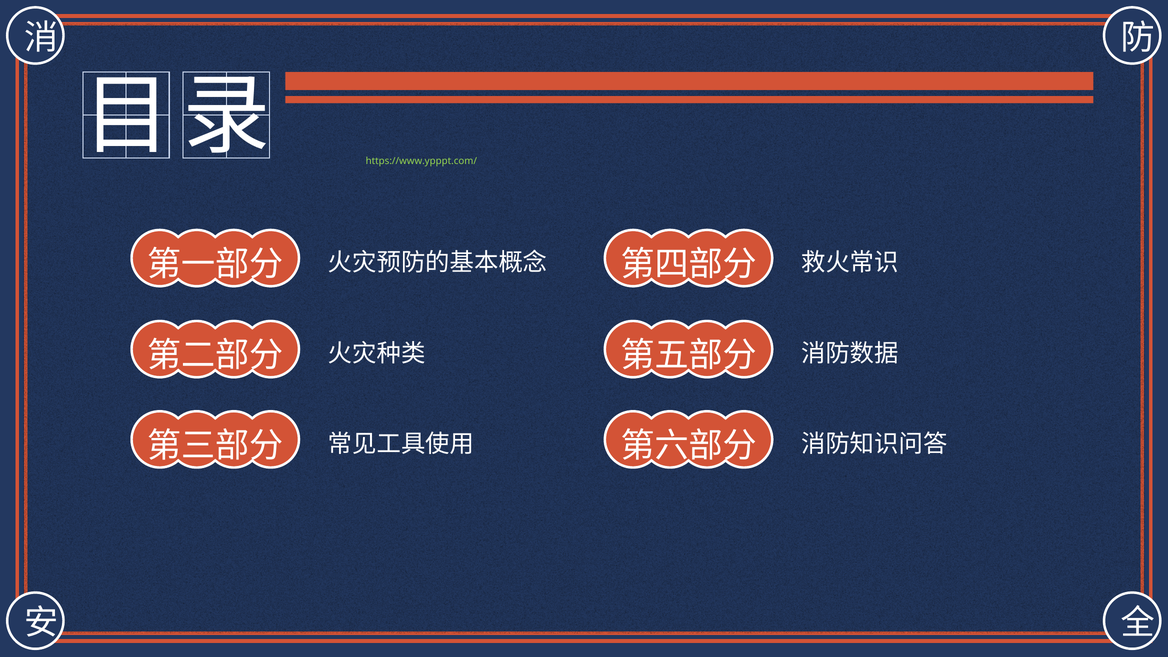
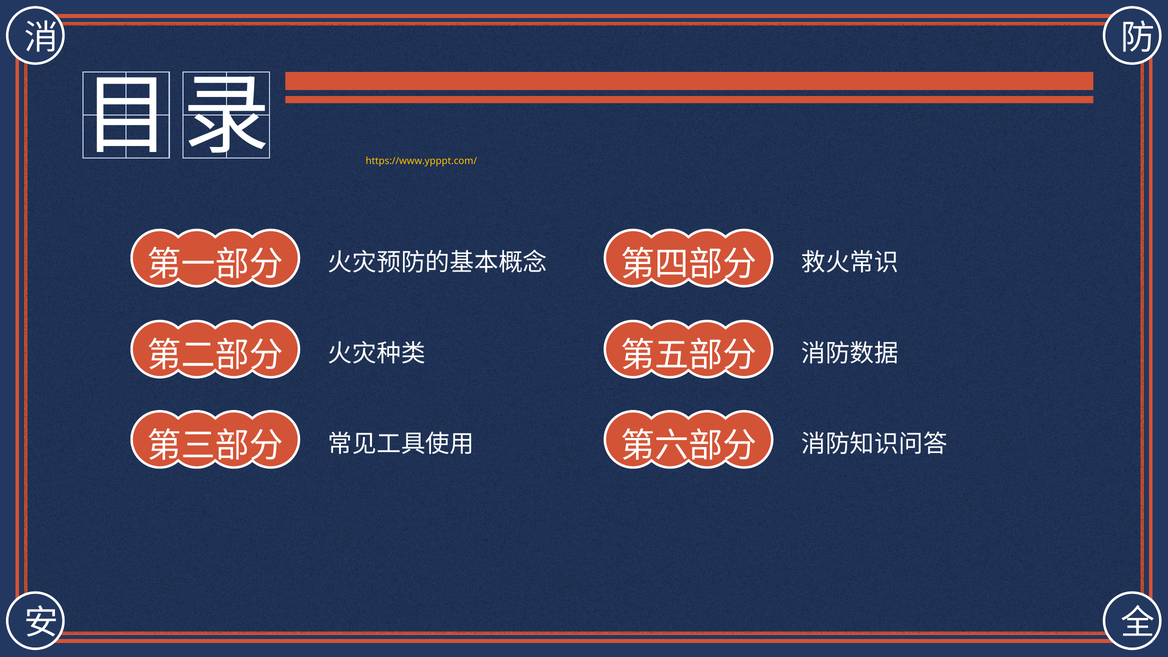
https://www.ypppt.com/ colour: light green -> yellow (421, 161)
